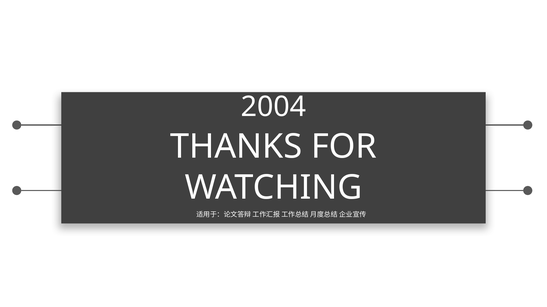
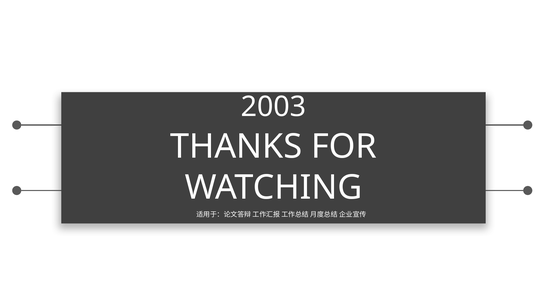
2004: 2004 -> 2003 (273, 107)
